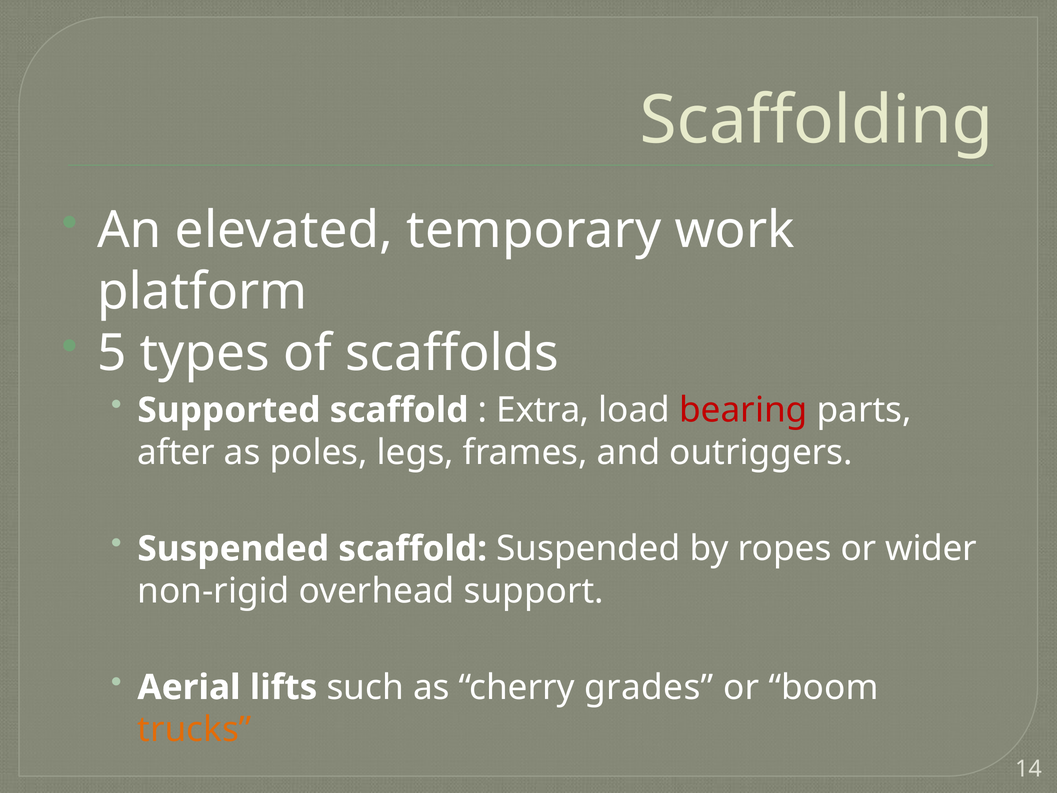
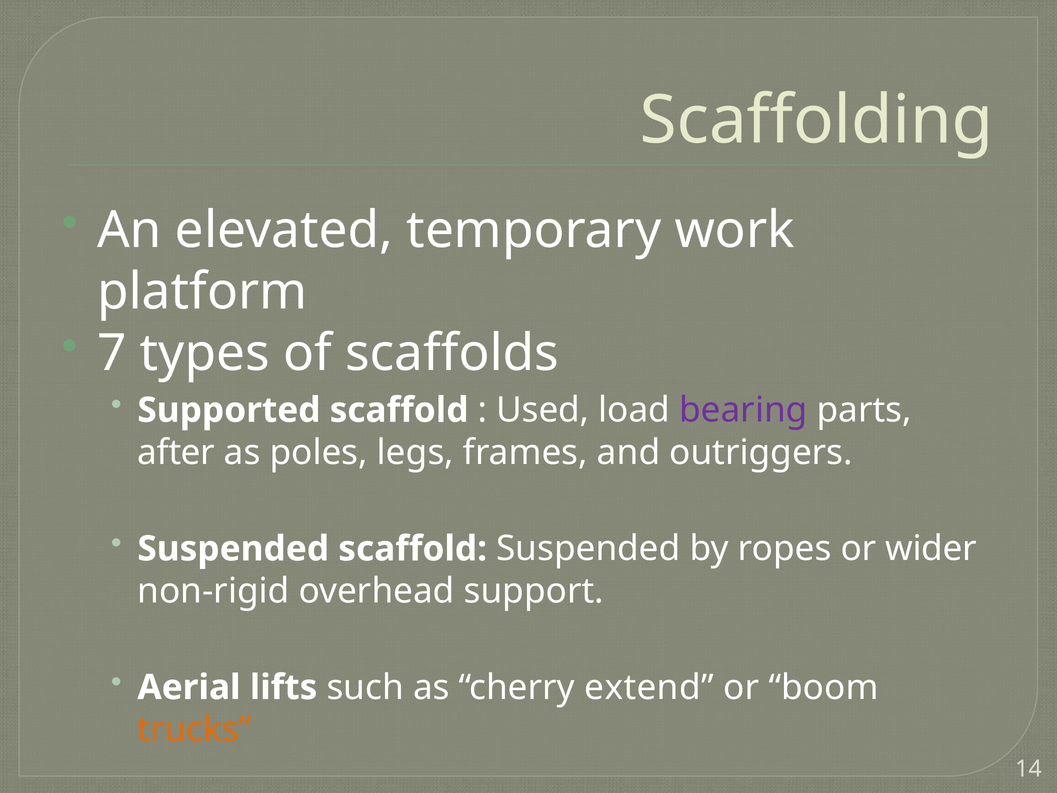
5: 5 -> 7 (112, 353)
Extra: Extra -> Used (543, 410)
bearing colour: red -> purple (743, 410)
grades: grades -> extend (649, 687)
